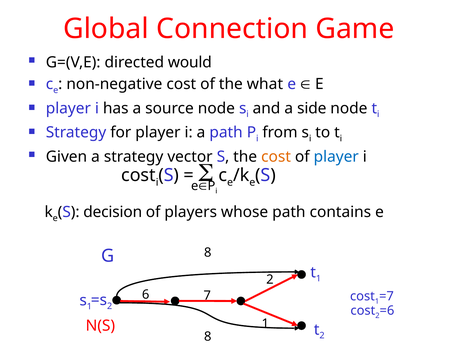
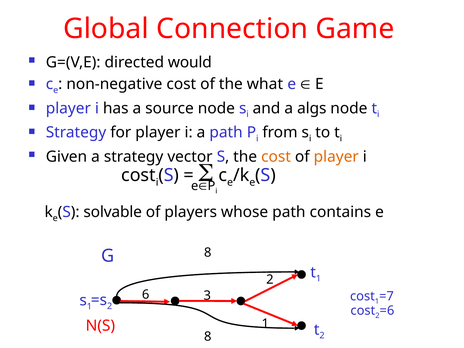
side: side -> algs (312, 108)
player colour: blue -> orange (336, 157)
decision: decision -> solvable (113, 212)
7: 7 -> 3 (207, 296)
